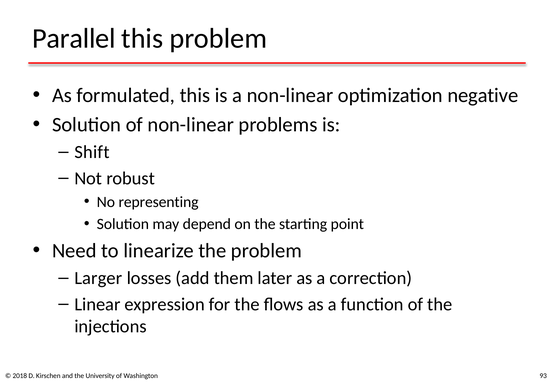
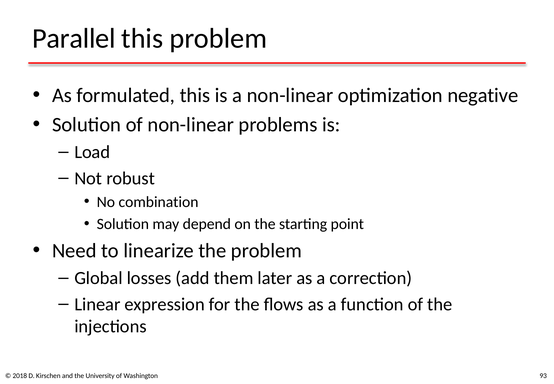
Shift: Shift -> Load (92, 152)
representing: representing -> combination (158, 202)
Larger: Larger -> Global (98, 278)
